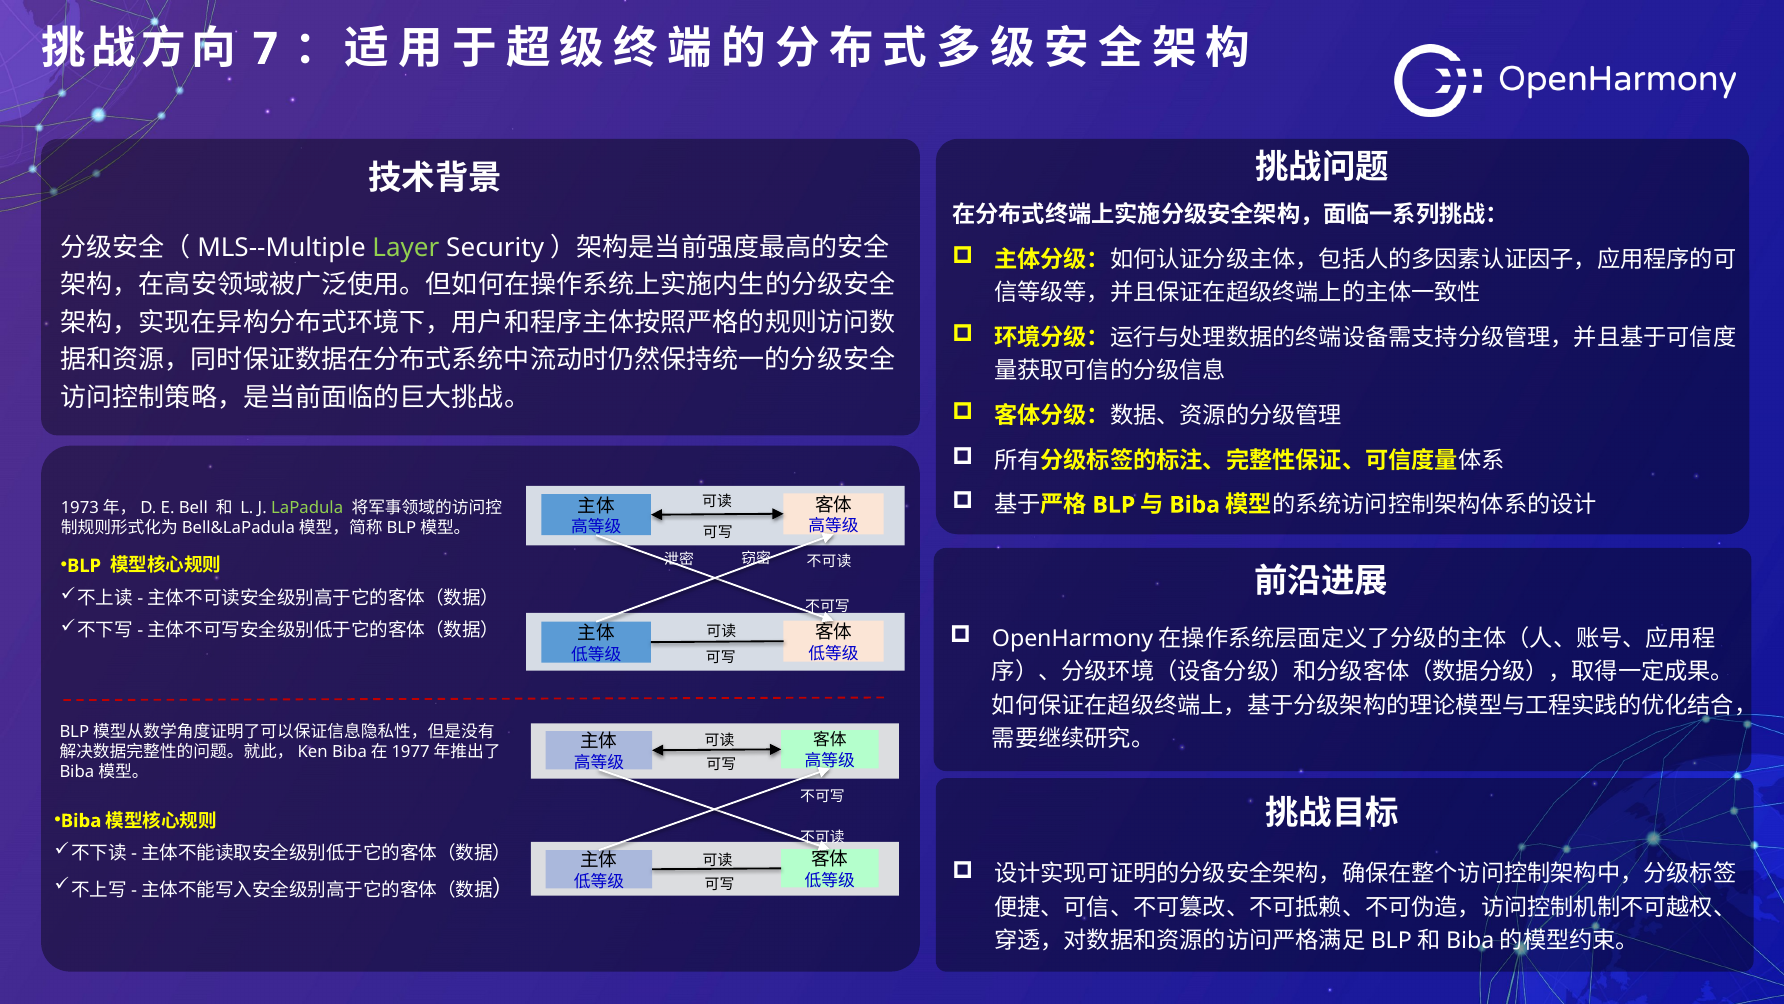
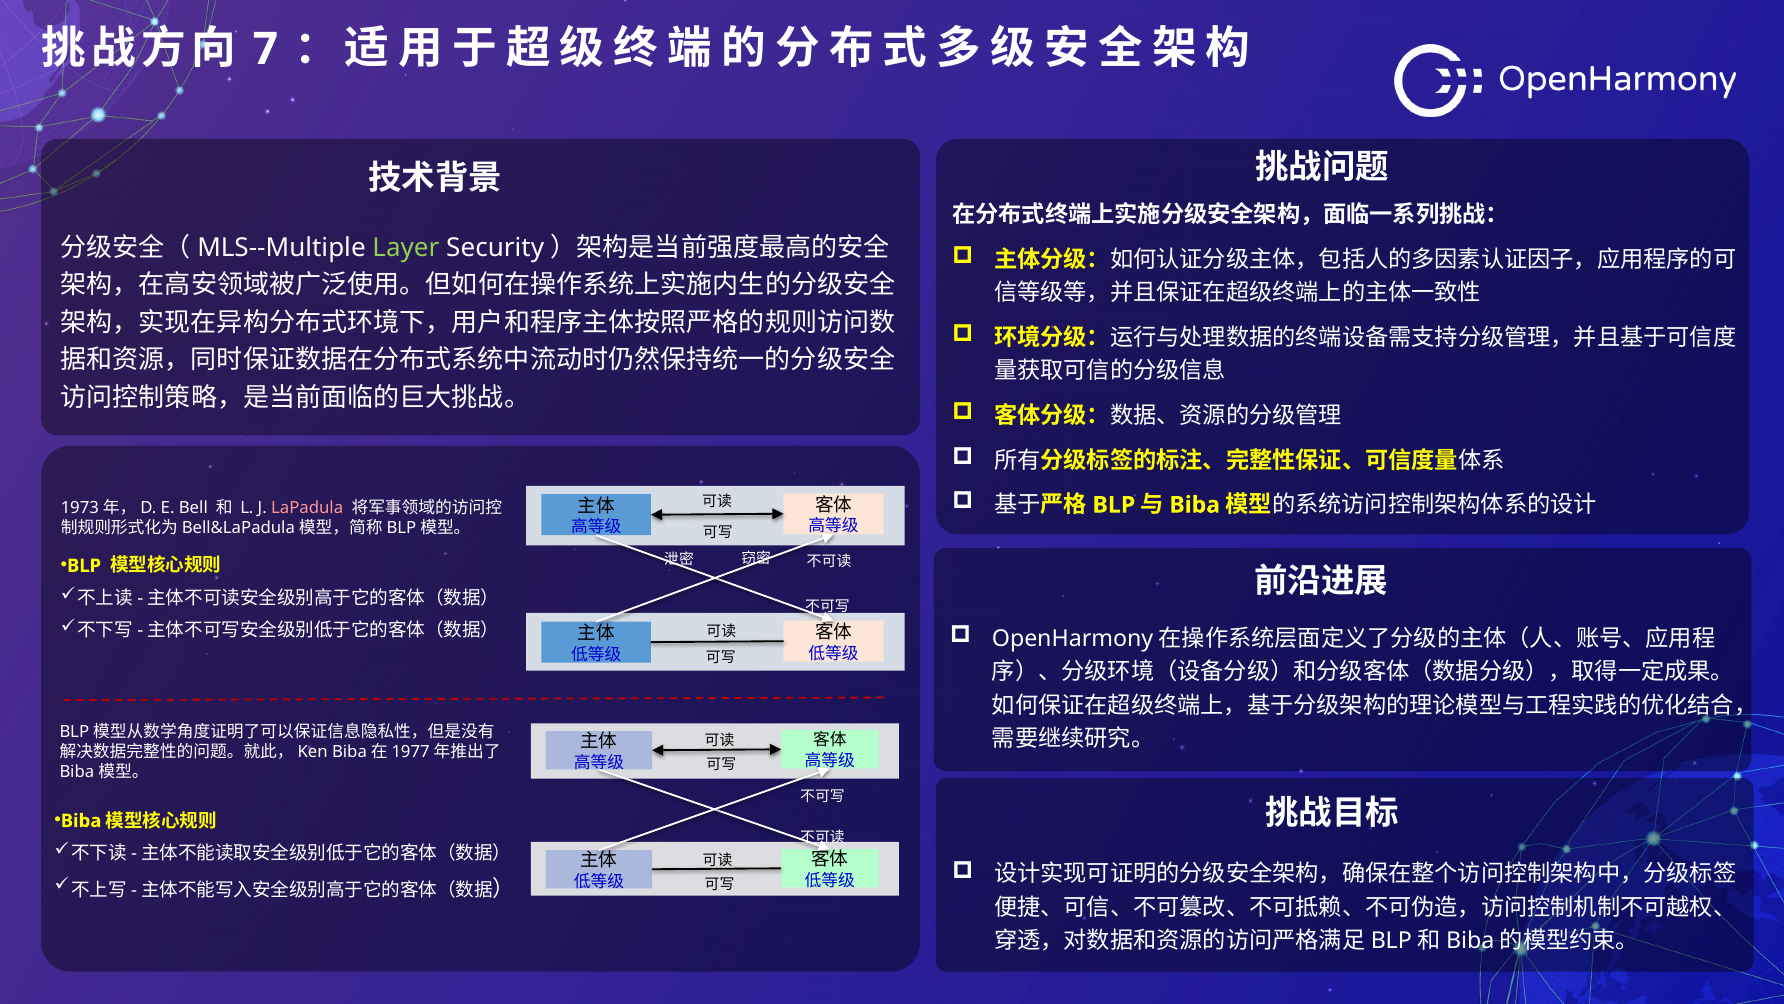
LaPadula colour: light green -> pink (307, 508)
